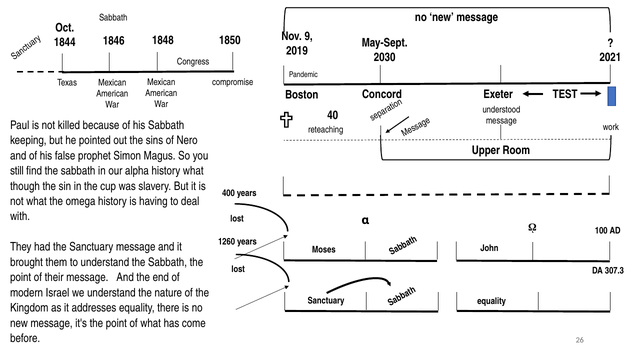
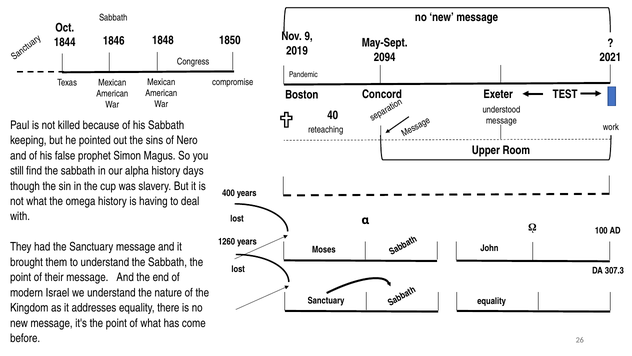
2030: 2030 -> 2094 (385, 57)
history what: what -> days (193, 171)
